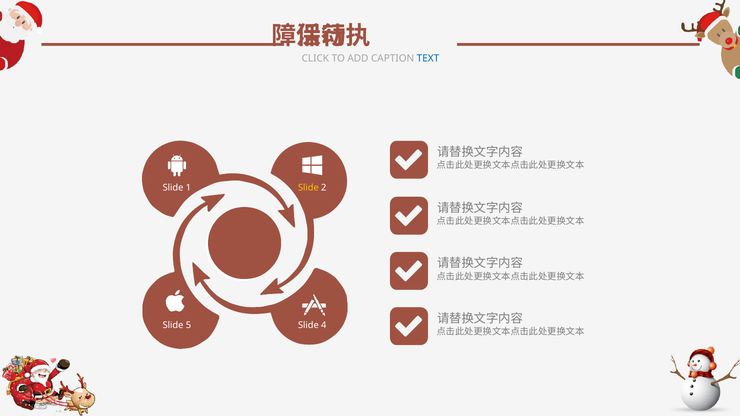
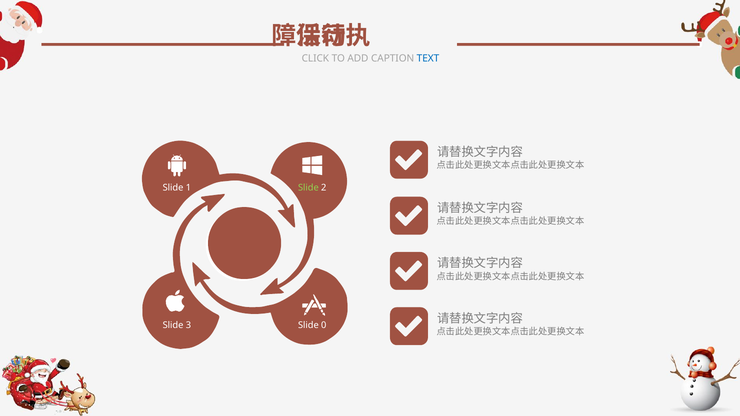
Slide colour: yellow -> light green (308, 188)
5: 5 -> 3 (188, 326)
4: 4 -> 0 (324, 326)
